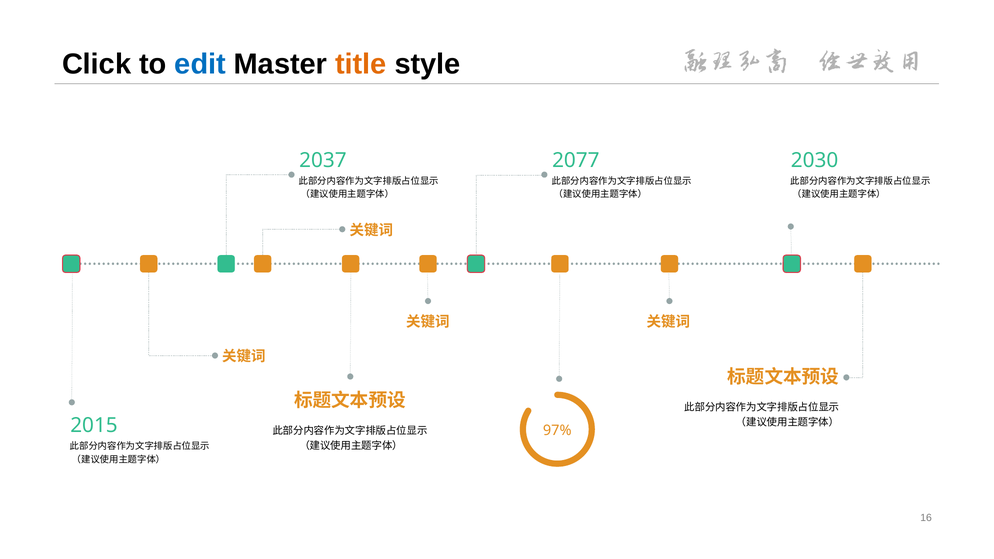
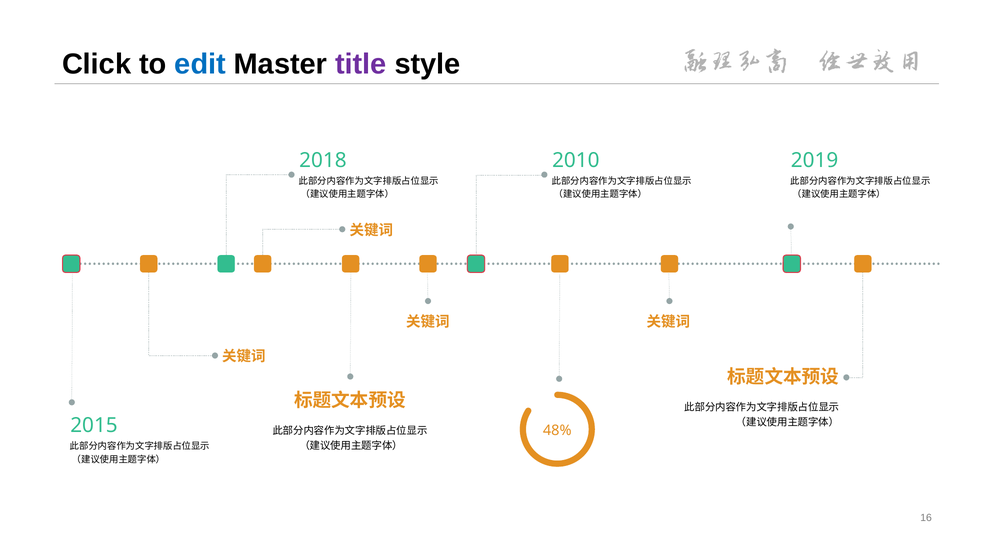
title colour: orange -> purple (361, 64)
2037: 2037 -> 2018 (323, 160)
2077: 2077 -> 2010 (576, 160)
2030: 2030 -> 2019 (815, 160)
97%: 97% -> 48% (557, 430)
